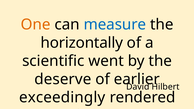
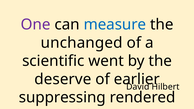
One colour: orange -> purple (36, 25)
horizontally: horizontally -> unchanged (82, 43)
exceedingly: exceedingly -> suppressing (62, 97)
